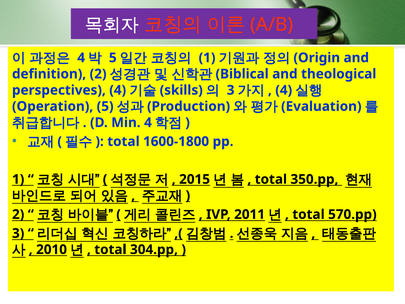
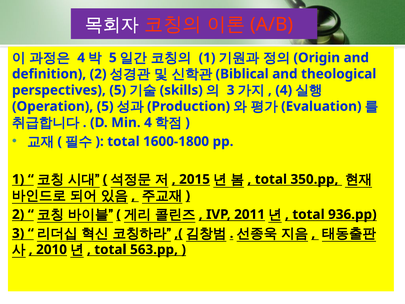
perspectives 4: 4 -> 5 (118, 90)
570.pp: 570.pp -> 936.pp (352, 214)
304.pp: 304.pp -> 563.pp (154, 249)
